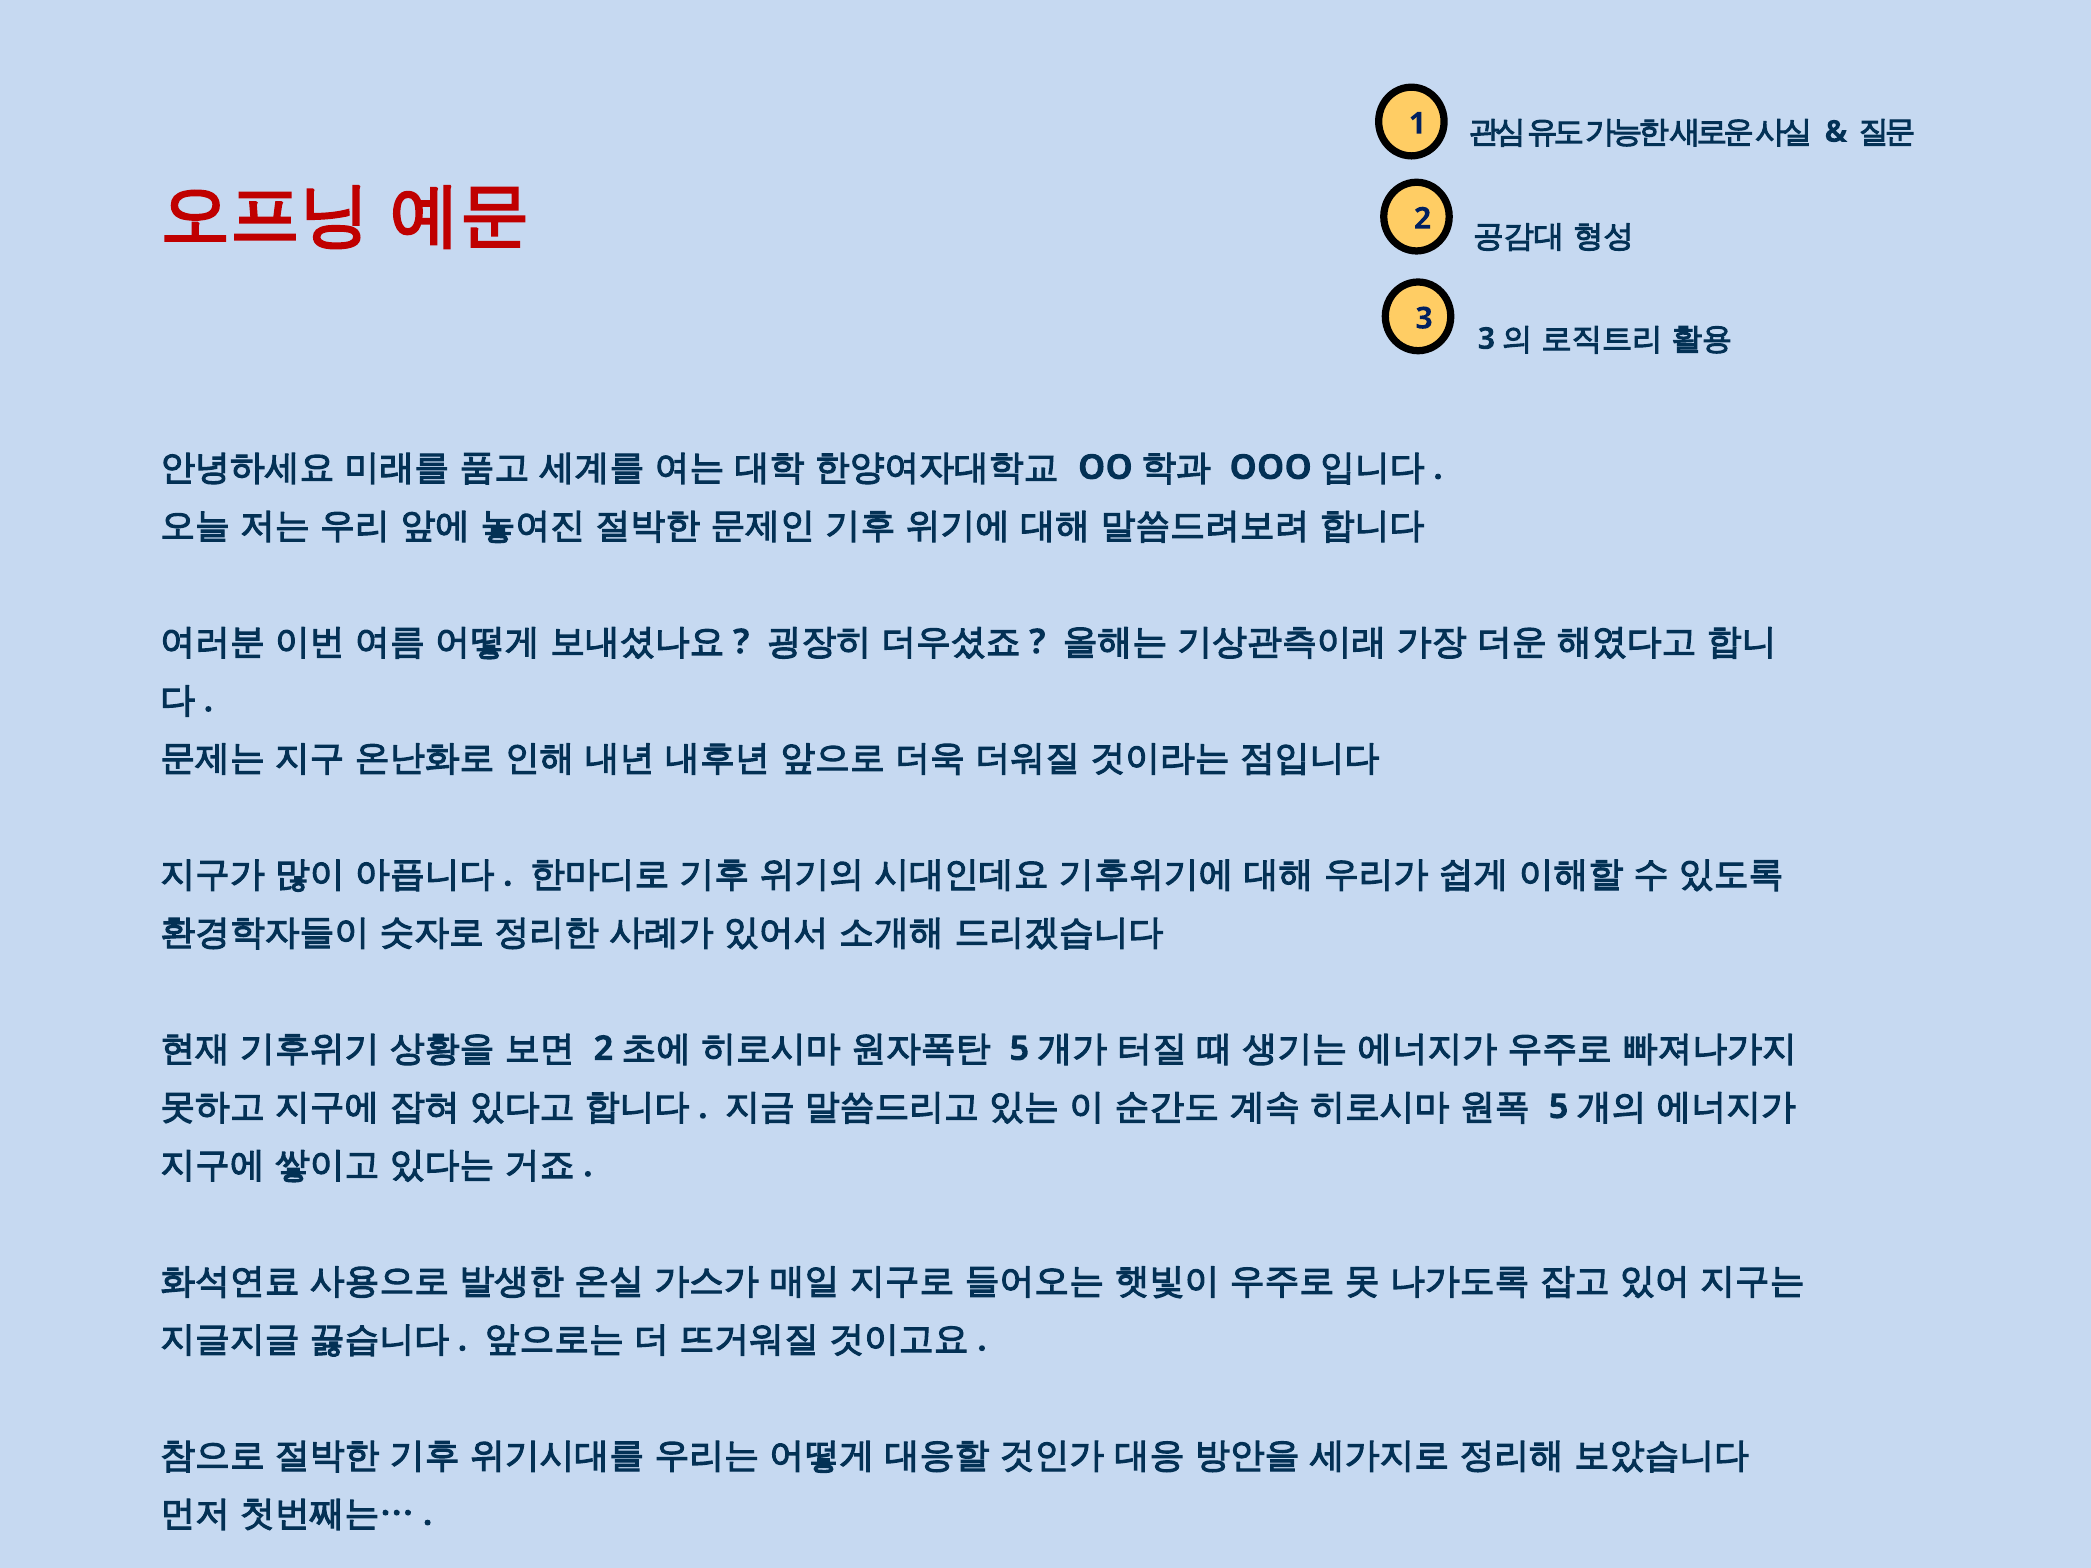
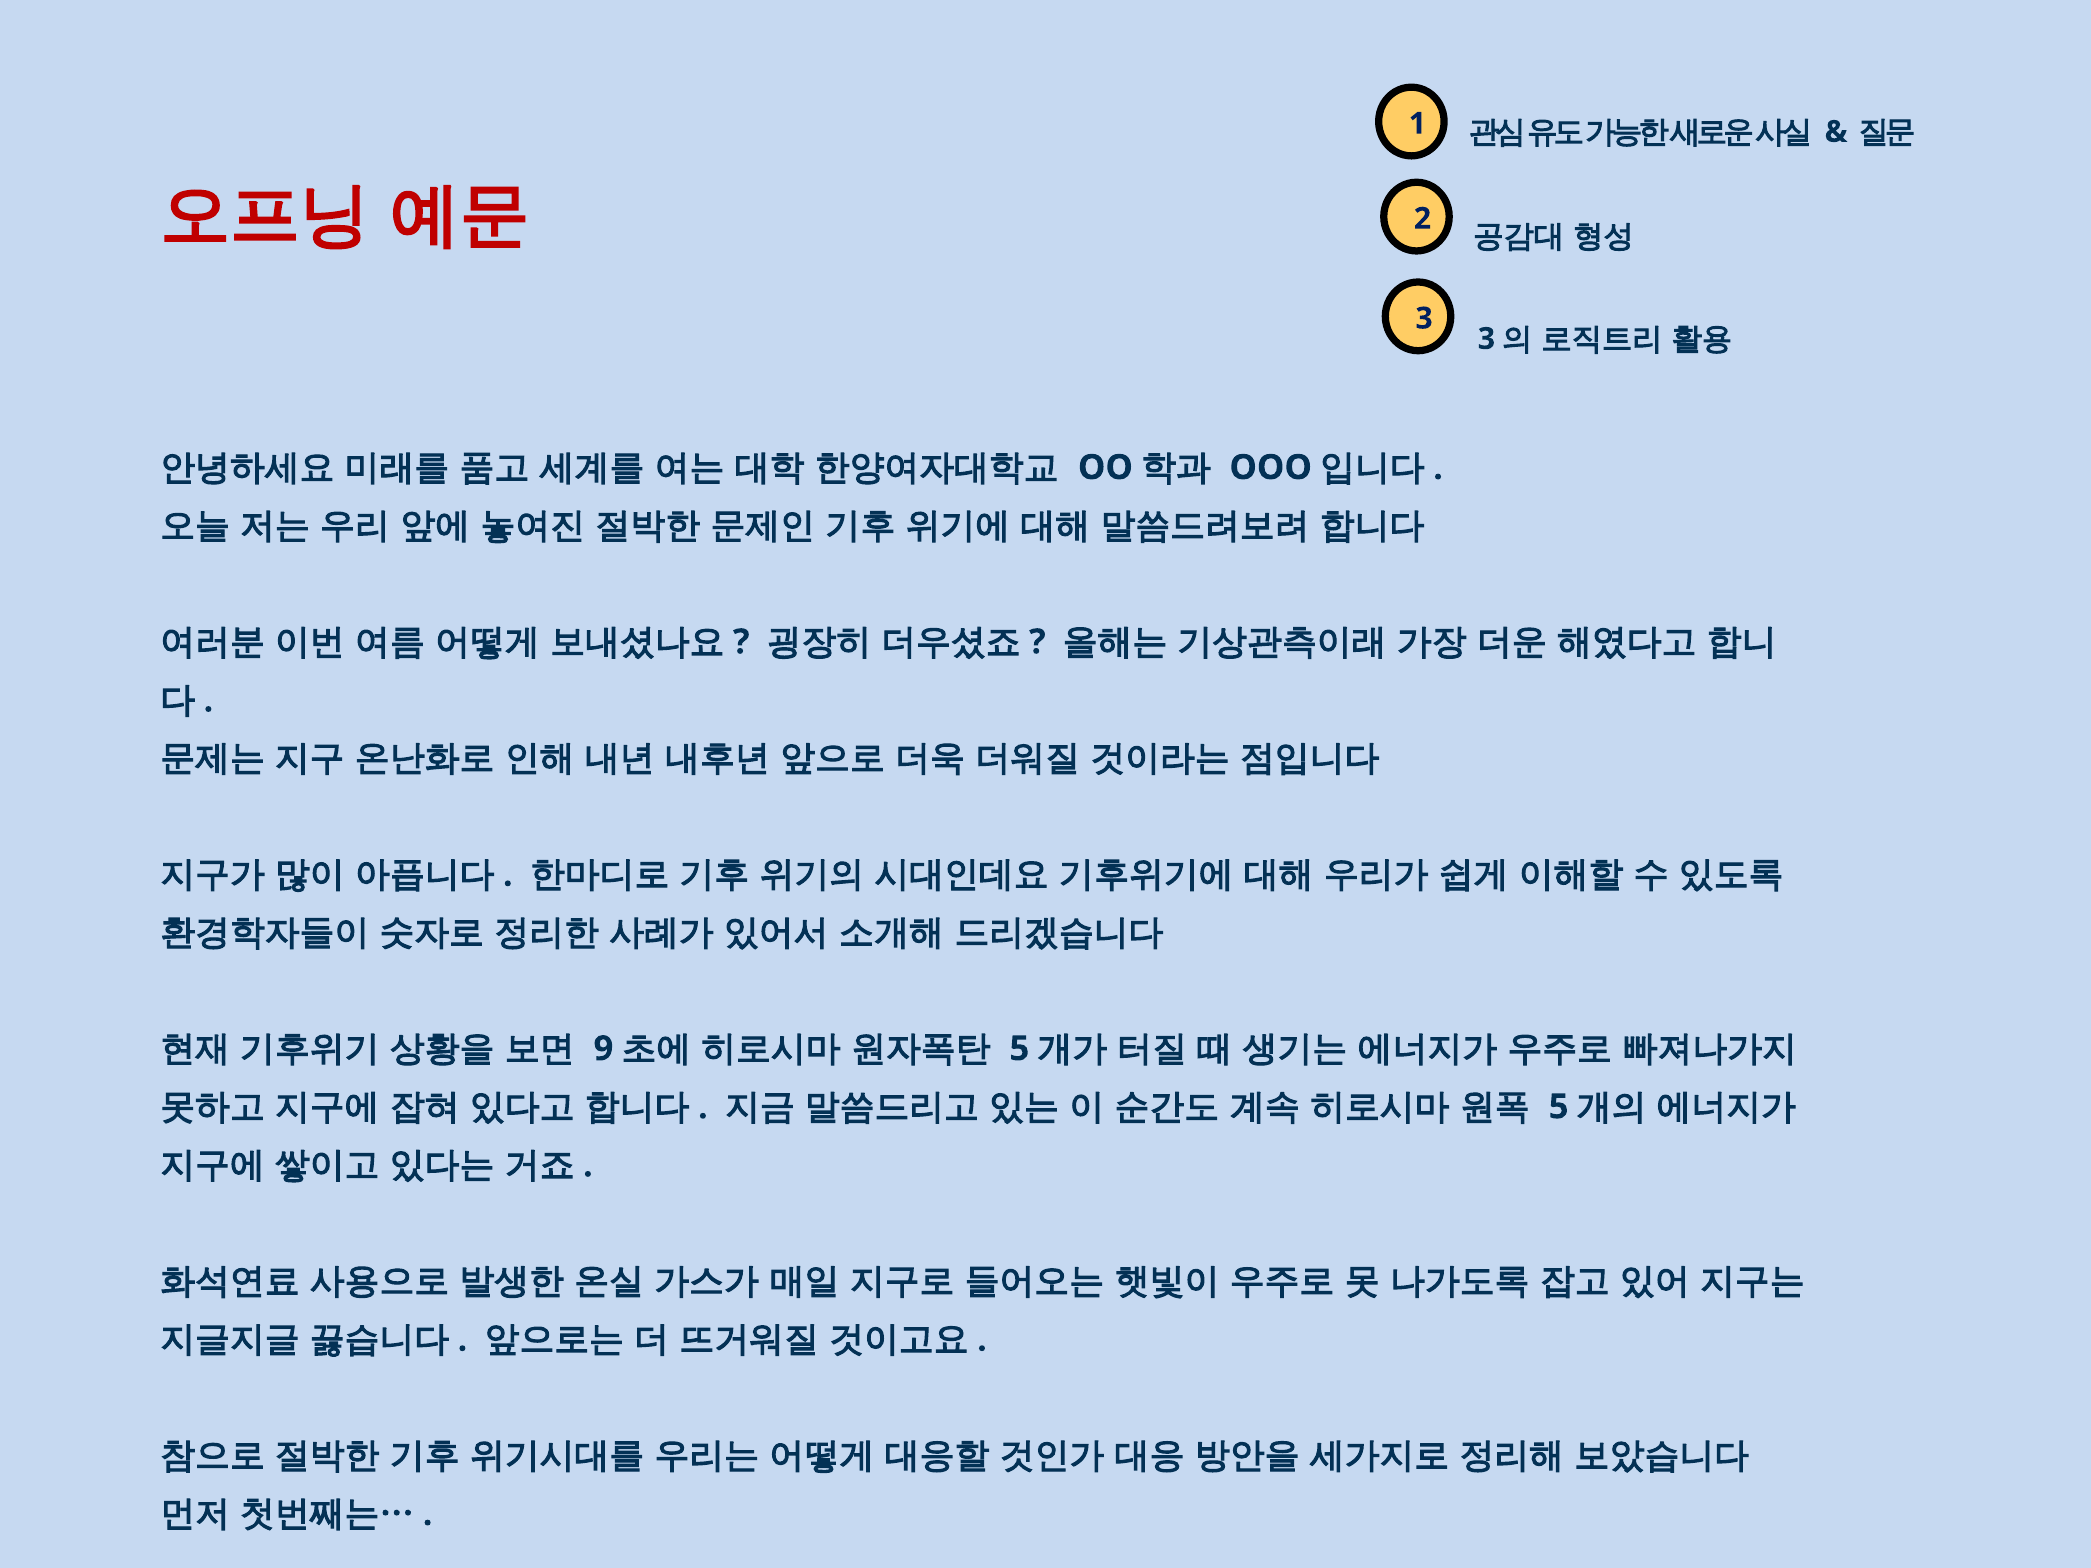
2: 2 -> 9 (603, 1049)
